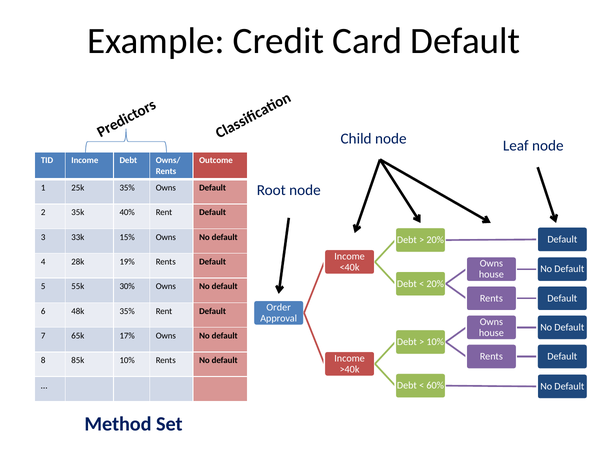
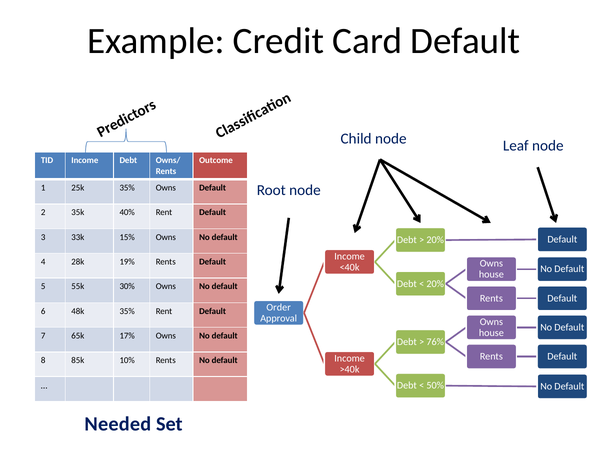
10%: 10% -> 76% (435, 342)
60%: 60% -> 50% (435, 386)
Method: Method -> Needed (118, 424)
